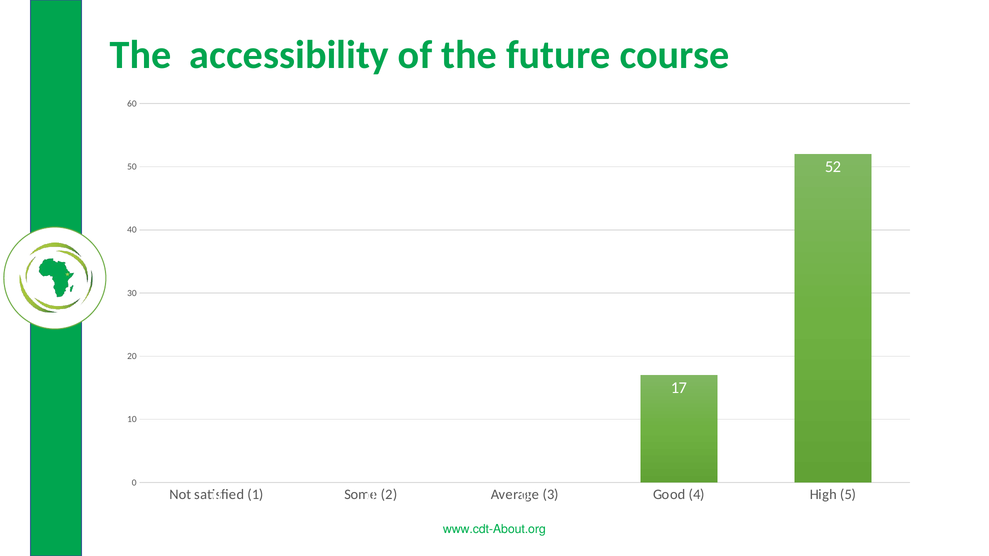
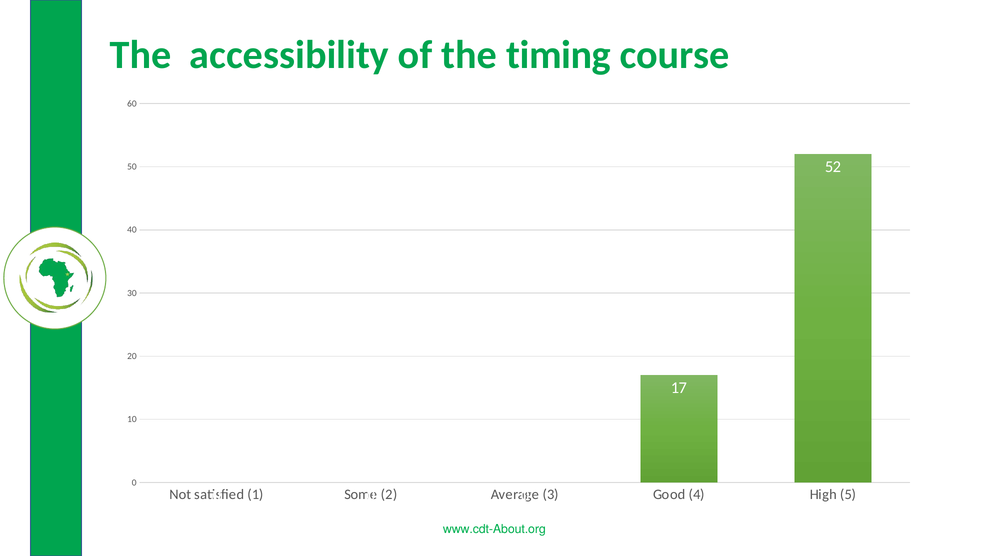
future: future -> timing (559, 55)
